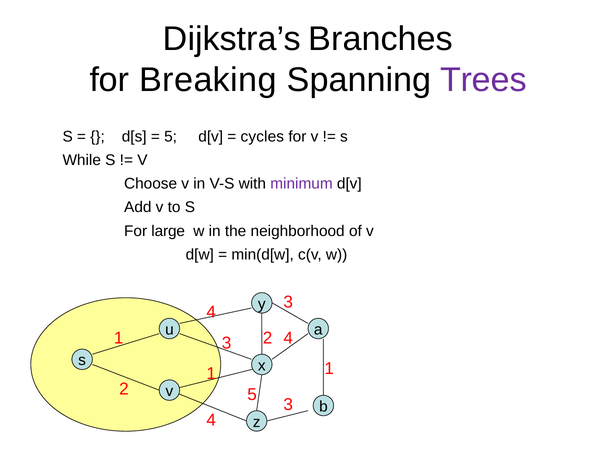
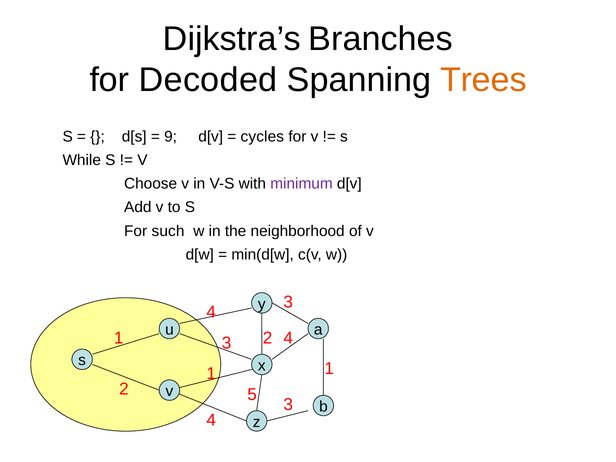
Breaking: Breaking -> Decoded (208, 80)
Trees colour: purple -> orange (483, 80)
5: 5 -> 9 (171, 137)
large: large -> such (168, 231)
